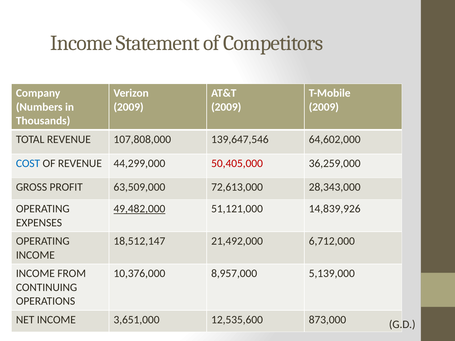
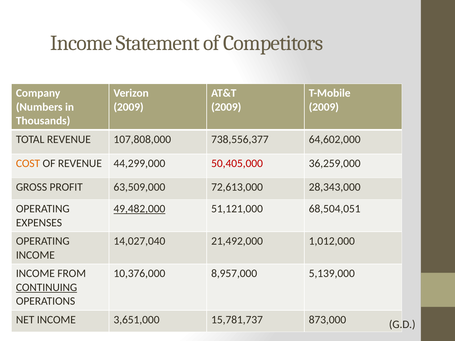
139,647,546: 139,647,546 -> 738,556,377 (240, 139)
COST colour: blue -> orange (28, 163)
14,839,926: 14,839,926 -> 68,504,051 (335, 209)
18,512,147: 18,512,147 -> 14,027,040 (139, 241)
6,712,000: 6,712,000 -> 1,012,000 (332, 241)
CONTINUING underline: none -> present (47, 287)
12,535,600: 12,535,600 -> 15,781,737 (237, 320)
